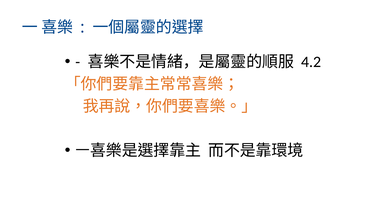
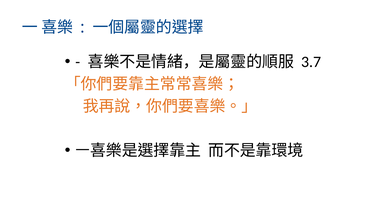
4.2: 4.2 -> 3.7 (311, 62)
